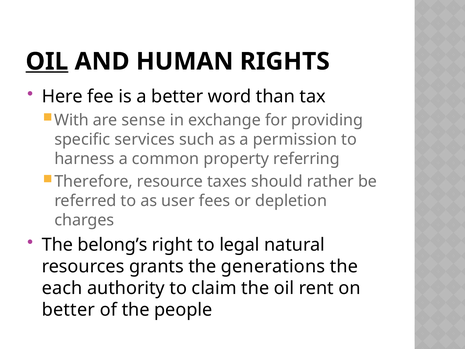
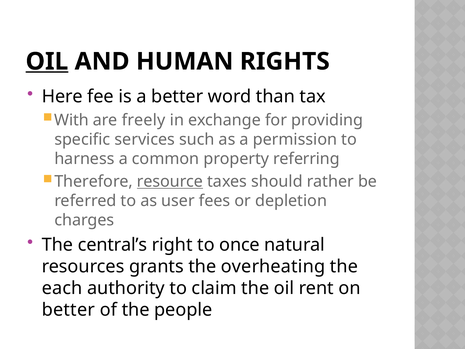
sense: sense -> freely (143, 120)
resource underline: none -> present (170, 181)
belong’s: belong’s -> central’s (113, 245)
legal: legal -> once (239, 245)
generations: generations -> overheating (273, 266)
